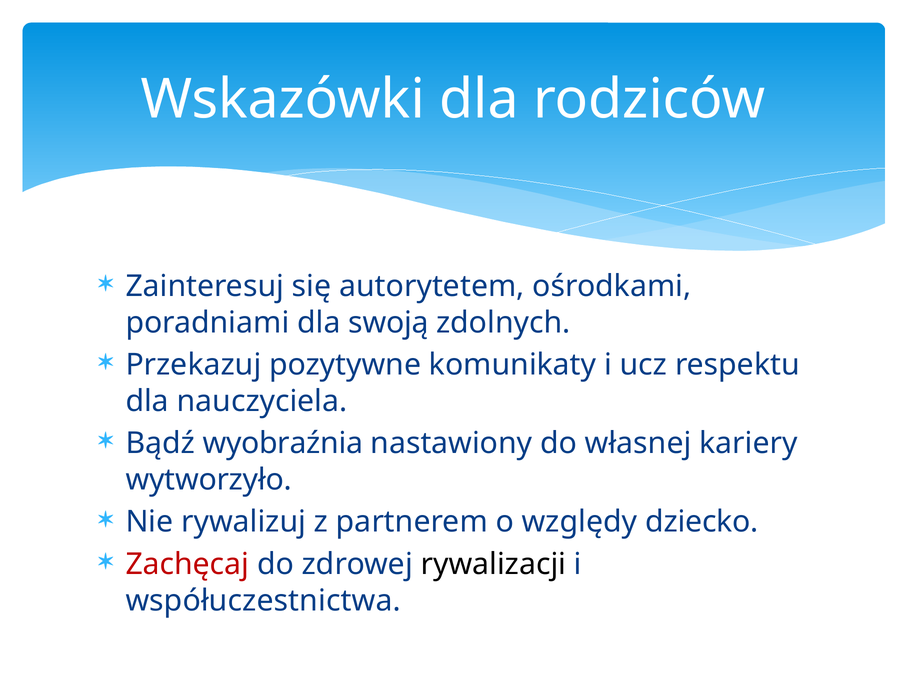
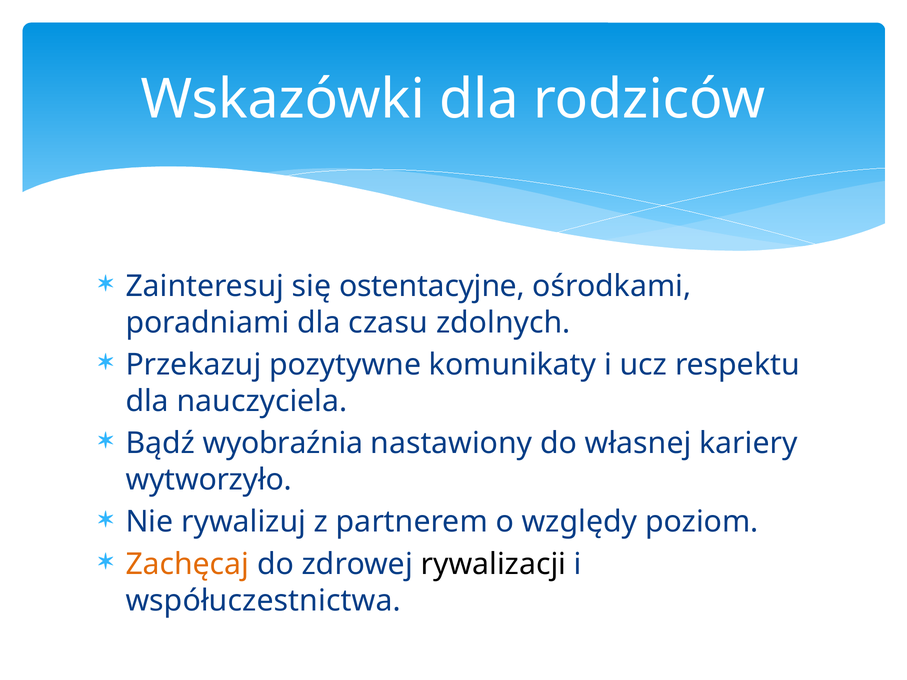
autorytetem: autorytetem -> ostentacyjne (432, 286)
swoją: swoją -> czasu (388, 323)
dziecko: dziecko -> poziom (702, 522)
Zachęcaj colour: red -> orange (187, 564)
